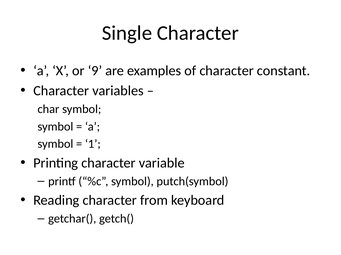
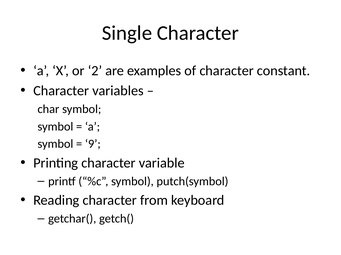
9: 9 -> 2 (95, 71)
1: 1 -> 9 (93, 144)
